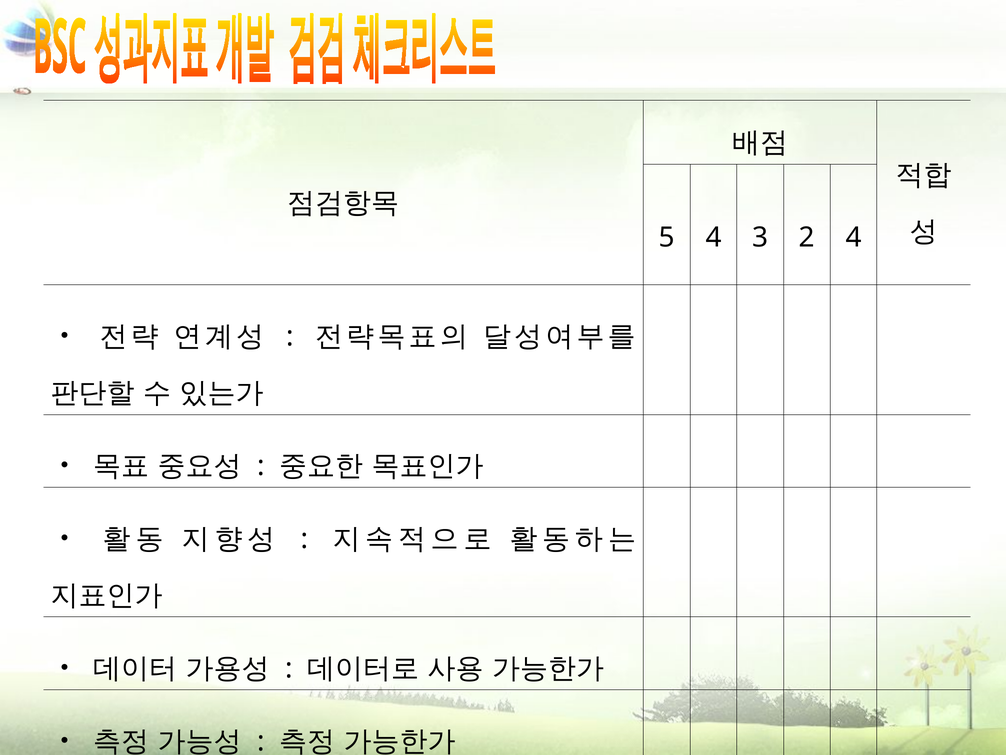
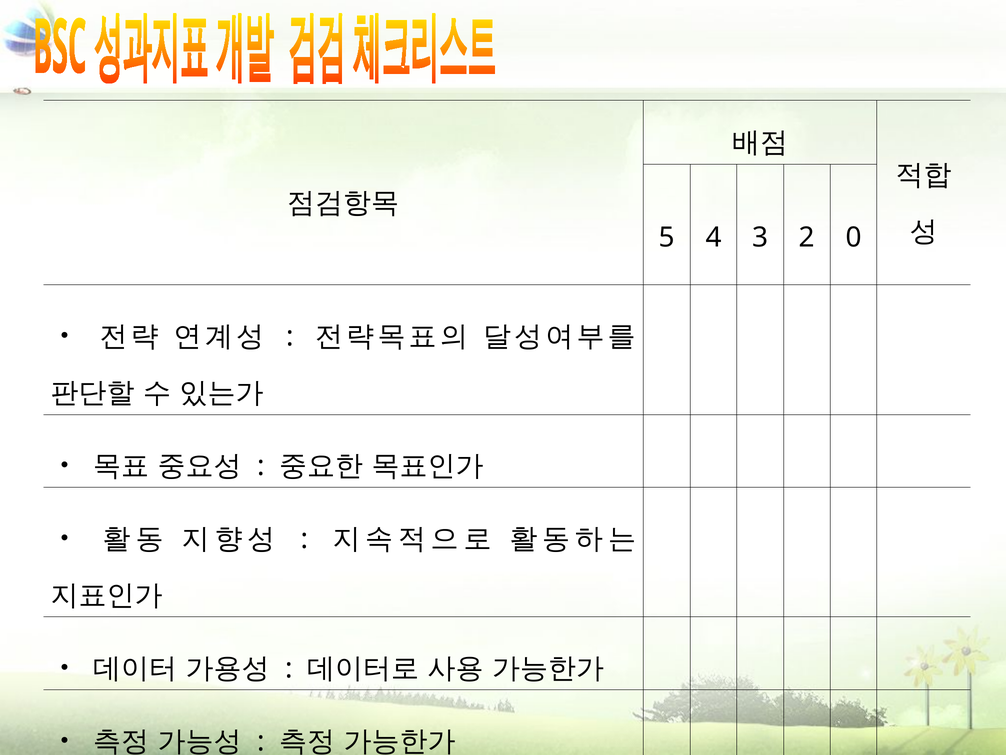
2 4: 4 -> 0 (854, 237)
